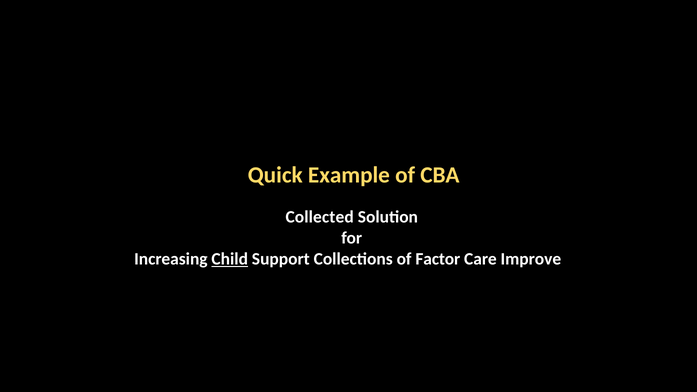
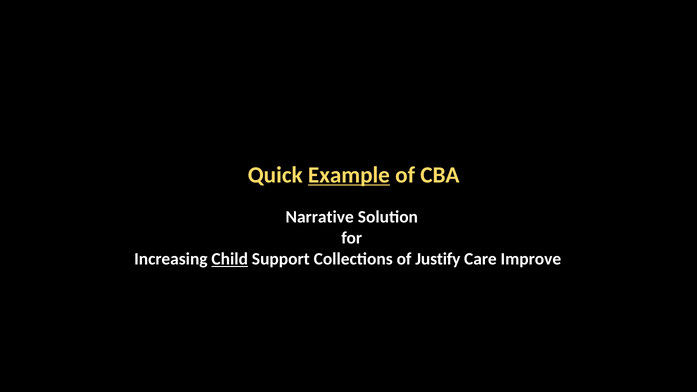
Example underline: none -> present (349, 175)
Collected: Collected -> Narrative (320, 217)
Factor: Factor -> Justify (438, 259)
